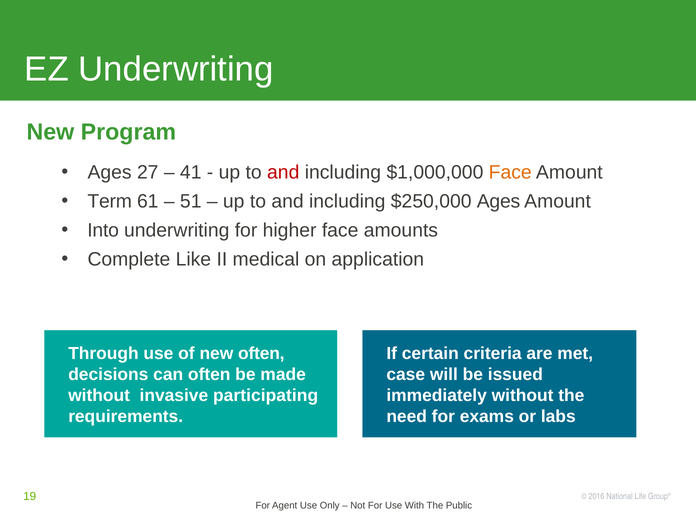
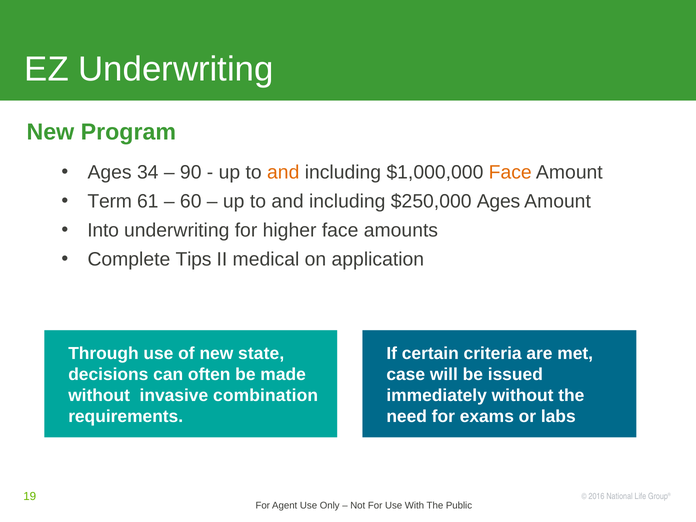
27: 27 -> 34 (148, 172)
41: 41 -> 90 (191, 172)
and colour: red -> orange (283, 172)
51: 51 -> 60 (191, 201)
Like: Like -> Tips (194, 259)
new often: often -> state (261, 354)
participating: participating -> combination (266, 395)
